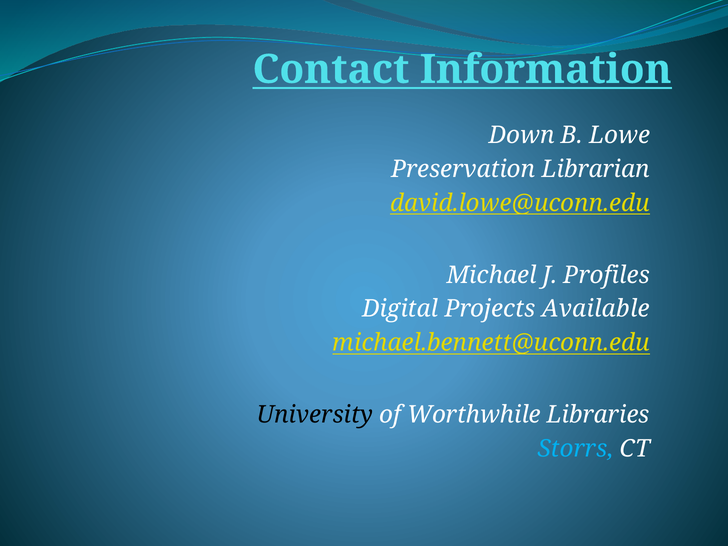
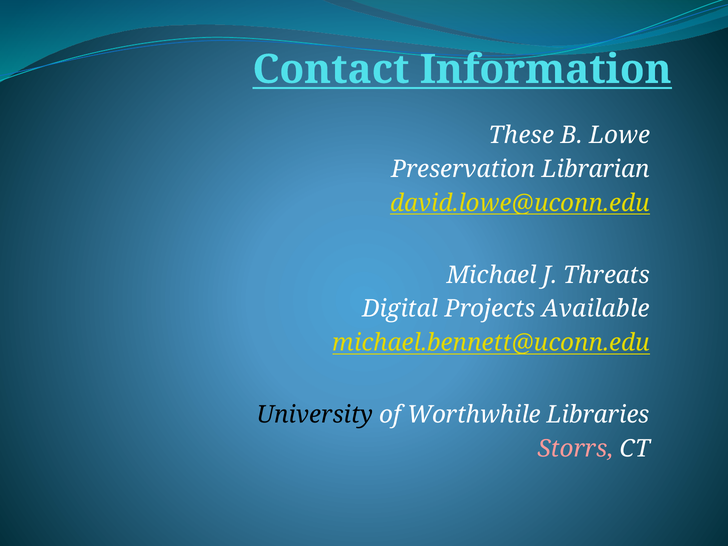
Down: Down -> These (522, 135)
Profiles: Profiles -> Threats (607, 275)
Storrs colour: light blue -> pink (576, 449)
